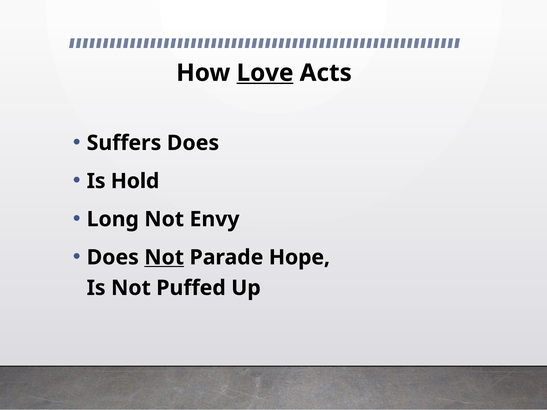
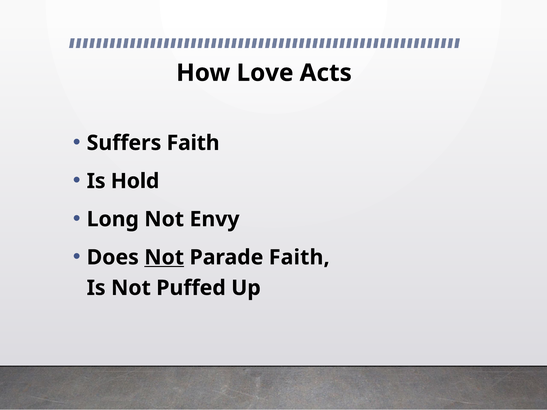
Love underline: present -> none (265, 73)
Suffers Does: Does -> Faith (193, 143)
Parade Hope: Hope -> Faith (299, 258)
